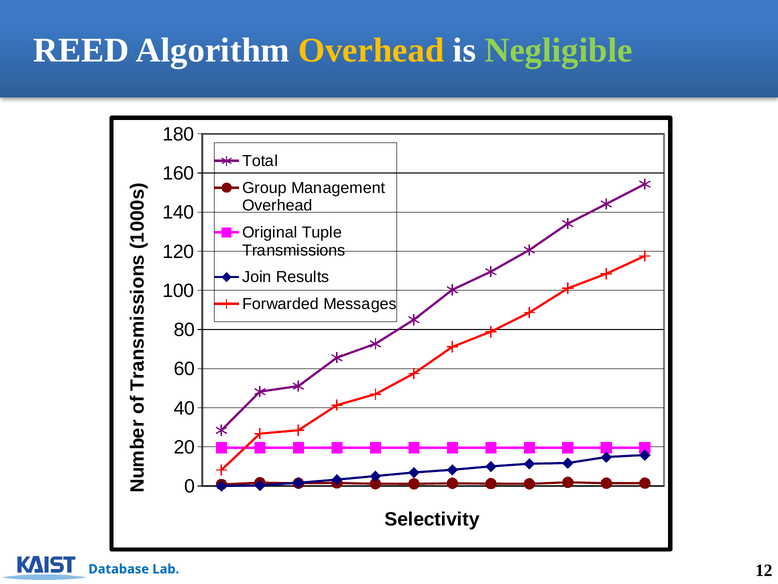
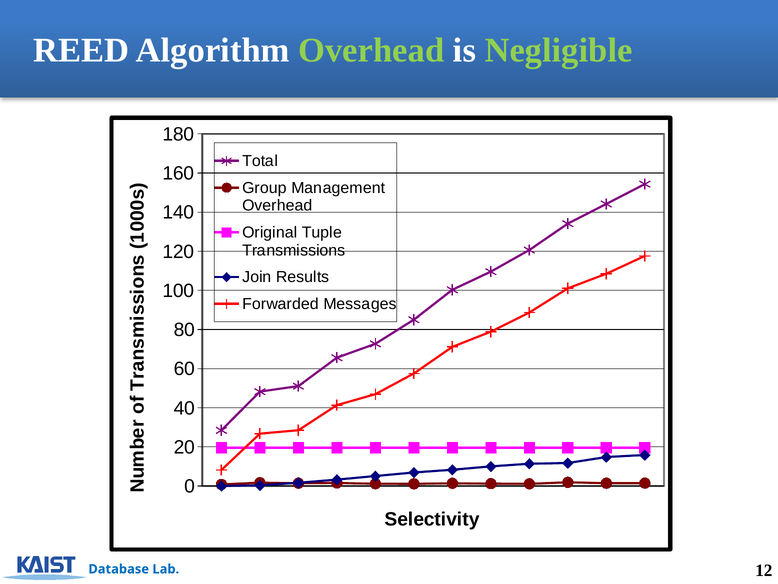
Overhead colour: yellow -> light green (371, 50)
